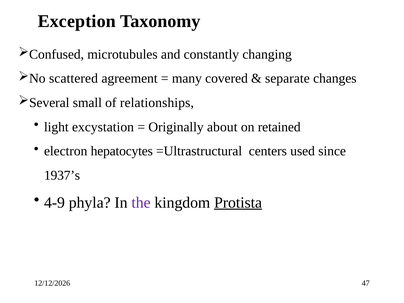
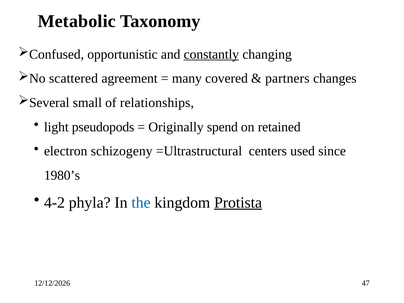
Exception: Exception -> Metabolic (77, 21)
microtubules: microtubules -> opportunistic (123, 54)
constantly underline: none -> present (211, 54)
separate: separate -> partners (287, 78)
excystation: excystation -> pseudopods (103, 127)
about: about -> spend (222, 127)
hepatocytes: hepatocytes -> schizogeny (122, 151)
1937’s: 1937’s -> 1980’s (62, 175)
4-9: 4-9 -> 4-2 (54, 203)
the colour: purple -> blue (141, 203)
